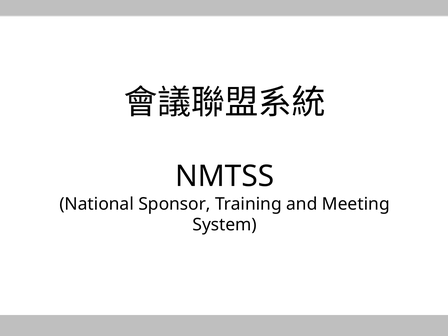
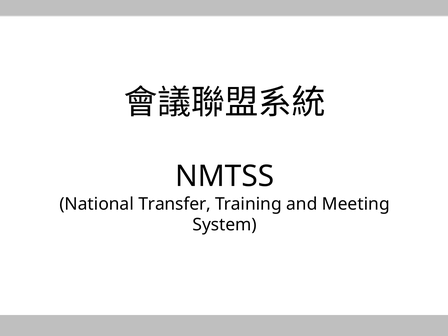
Sponsor: Sponsor -> Transfer (175, 204)
